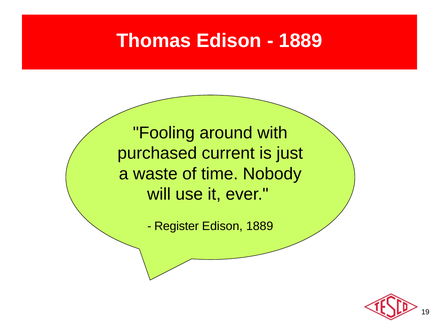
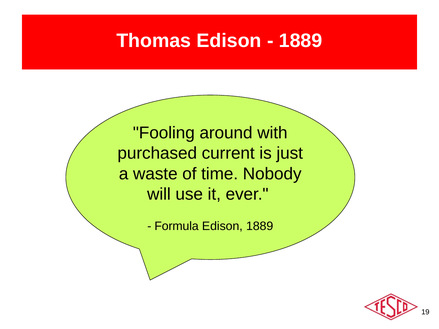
Register: Register -> Formula (177, 226)
